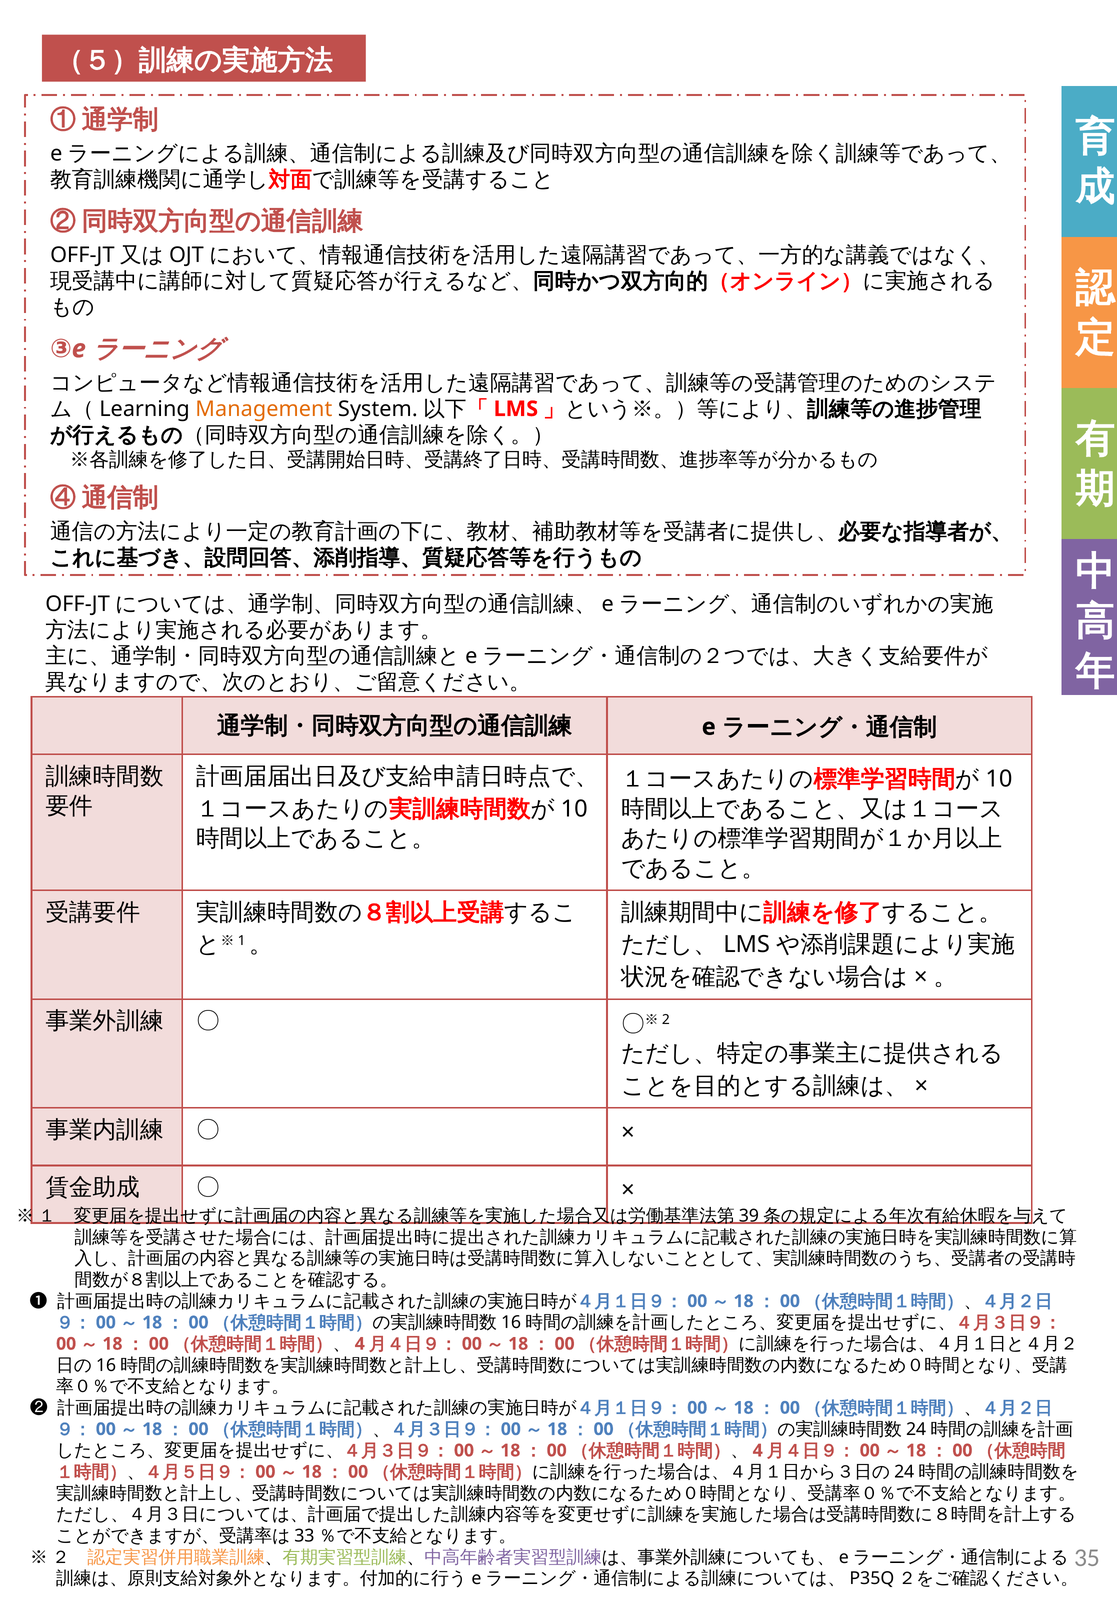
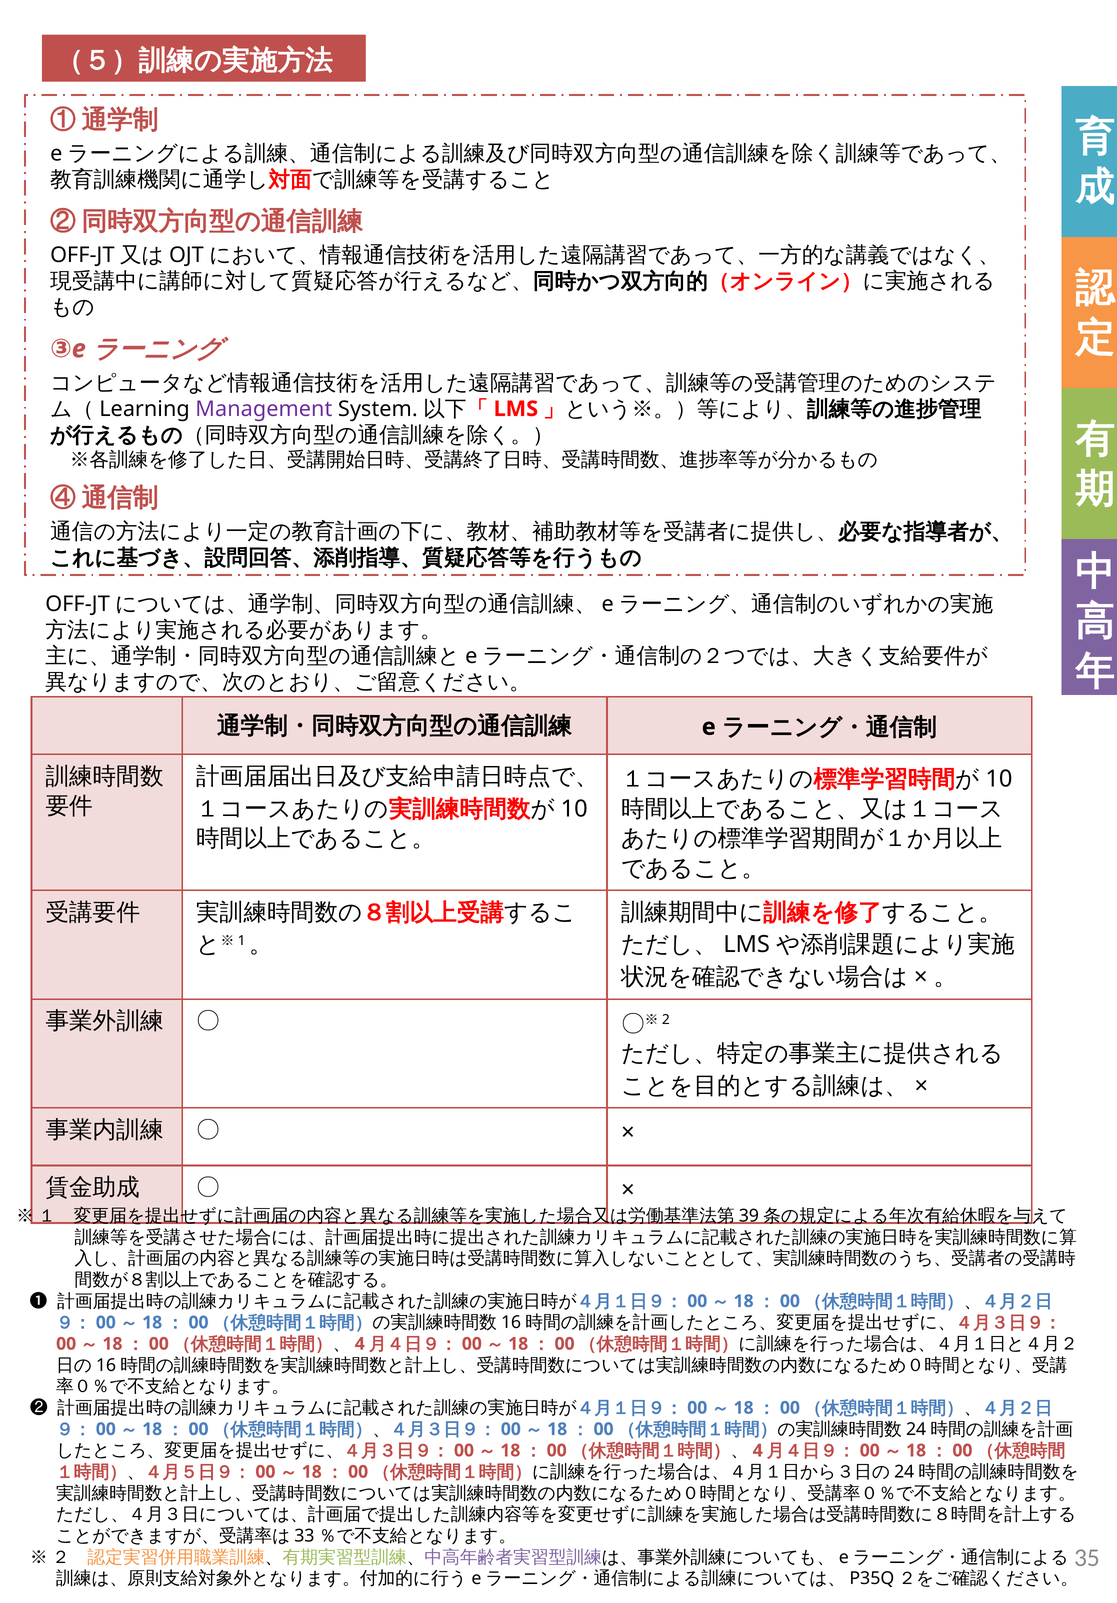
Management colour: orange -> purple (264, 409)
